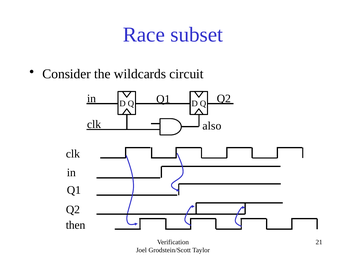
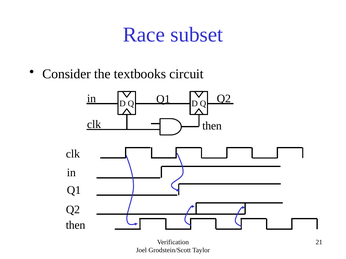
wildcards: wildcards -> textbooks (140, 74)
clk also: also -> then (212, 126)
